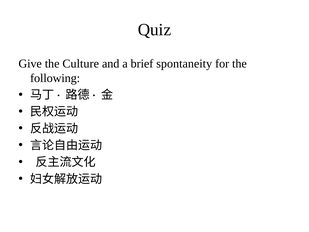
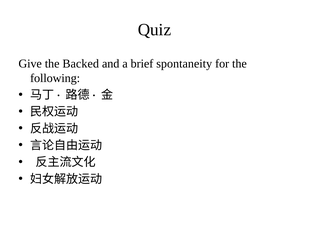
Culture: Culture -> Backed (81, 64)
